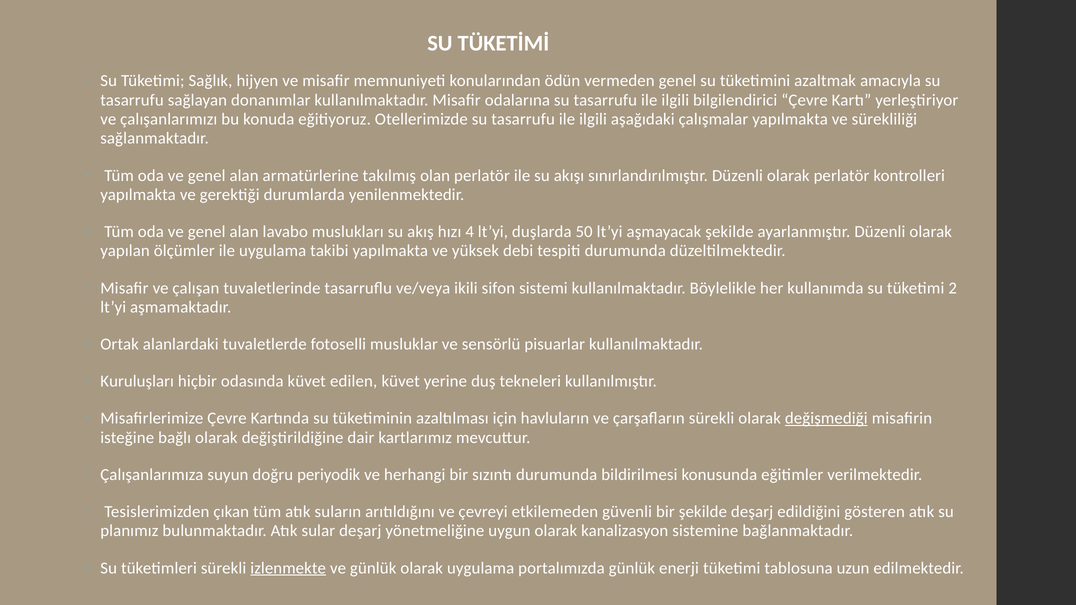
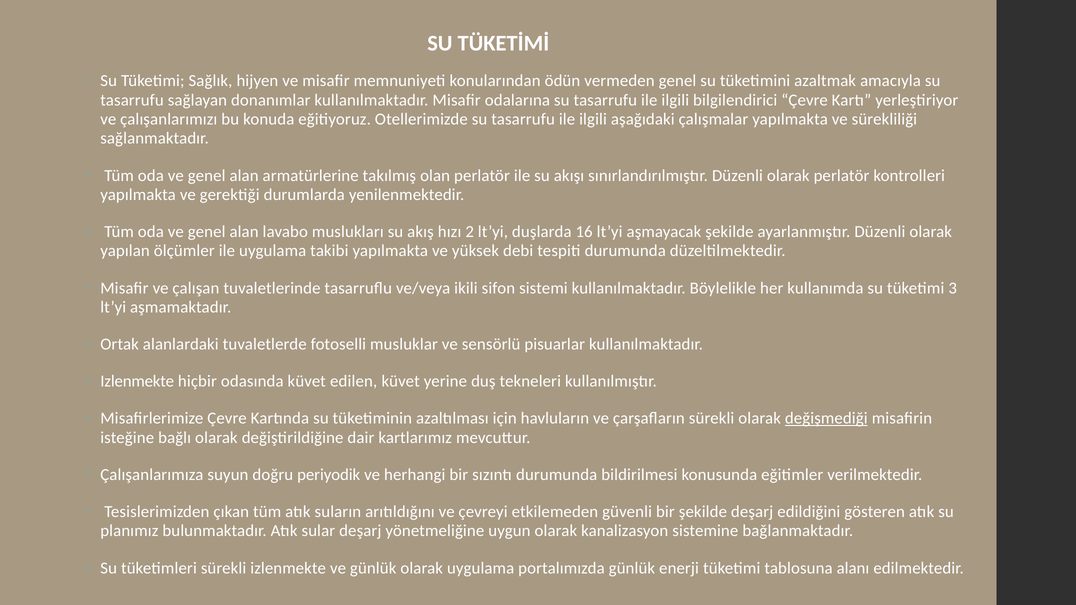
4: 4 -> 2 (470, 232)
50: 50 -> 16 (584, 232)
2: 2 -> 3 (953, 288)
Kuruluşları: Kuruluşları -> Izlenmekte (137, 381)
izlenmekte underline: present -> none (288, 568)
uzun: uzun -> alanı (853, 568)
